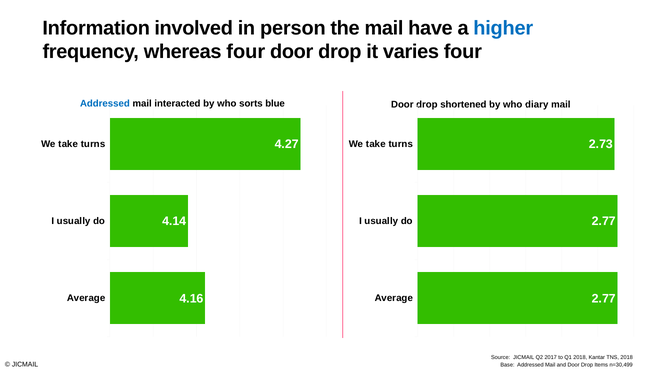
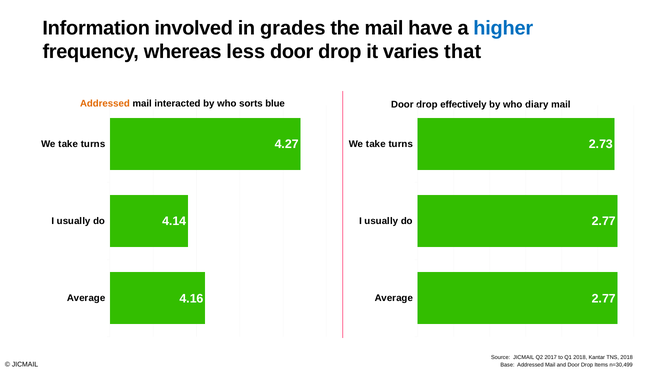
person: person -> grades (293, 28)
whereas four: four -> less (246, 52)
varies four: four -> that (463, 52)
Addressed colour: blue -> orange (105, 104)
shortened: shortened -> effectively (463, 104)
